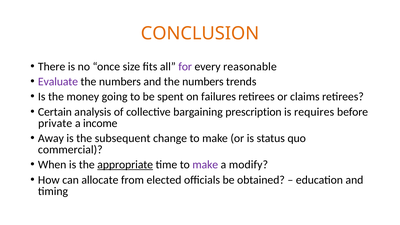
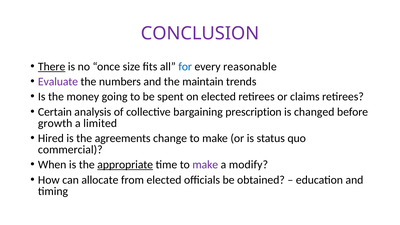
CONCLUSION colour: orange -> purple (200, 34)
There underline: none -> present (52, 67)
for colour: purple -> blue (185, 67)
and the numbers: numbers -> maintain (203, 82)
on failures: failures -> elected (219, 97)
requires: requires -> changed (314, 112)
private: private -> growth (55, 123)
income: income -> limited (100, 123)
Away: Away -> Hired (51, 138)
subsequent: subsequent -> agreements (123, 138)
